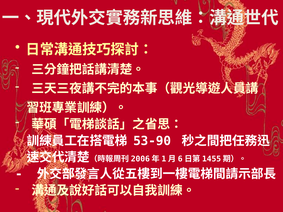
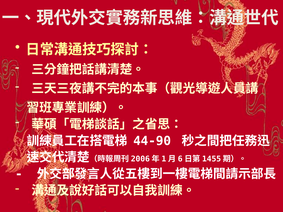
53-90: 53-90 -> 44-90 (152, 141)
